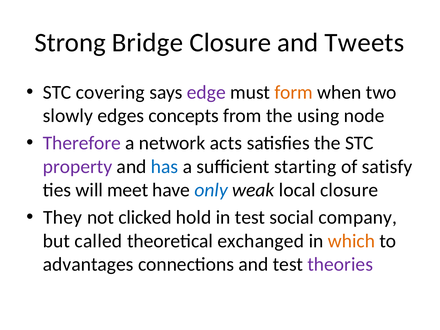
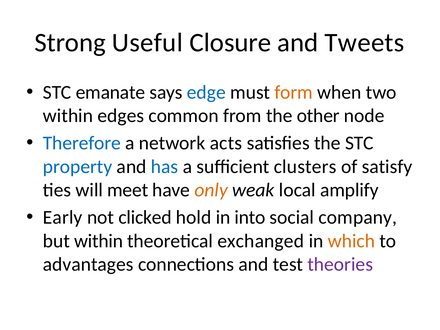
Bridge: Bridge -> Useful (147, 43)
covering: covering -> emanate (110, 92)
edge colour: purple -> blue (206, 92)
slowly: slowly -> within (68, 116)
concepts: concepts -> common (184, 116)
using: using -> other (318, 116)
Therefore colour: purple -> blue (82, 143)
property colour: purple -> blue (78, 167)
starting: starting -> clusters (305, 167)
only colour: blue -> orange (211, 190)
local closure: closure -> amplify (349, 190)
They: They -> Early (63, 217)
in test: test -> into (250, 217)
but called: called -> within (99, 241)
